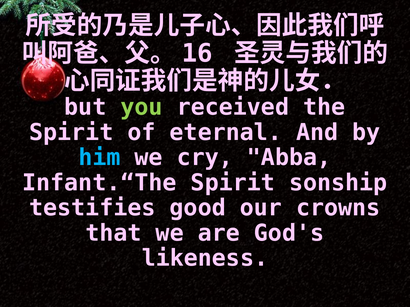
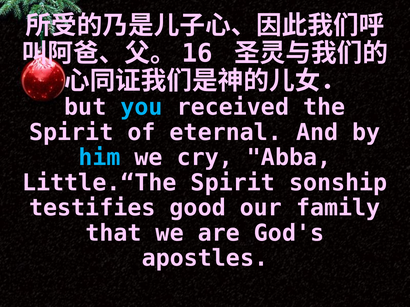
you colour: light green -> light blue (142, 107)
Infant.“The: Infant.“The -> Little.“The (99, 183)
crowns: crowns -> family (338, 208)
likeness: likeness -> apostles (205, 259)
